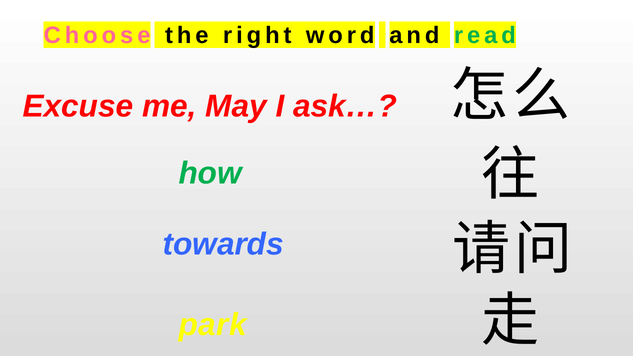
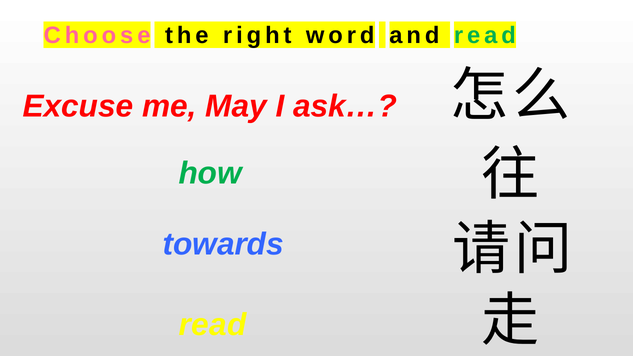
park: park -> read (213, 325)
